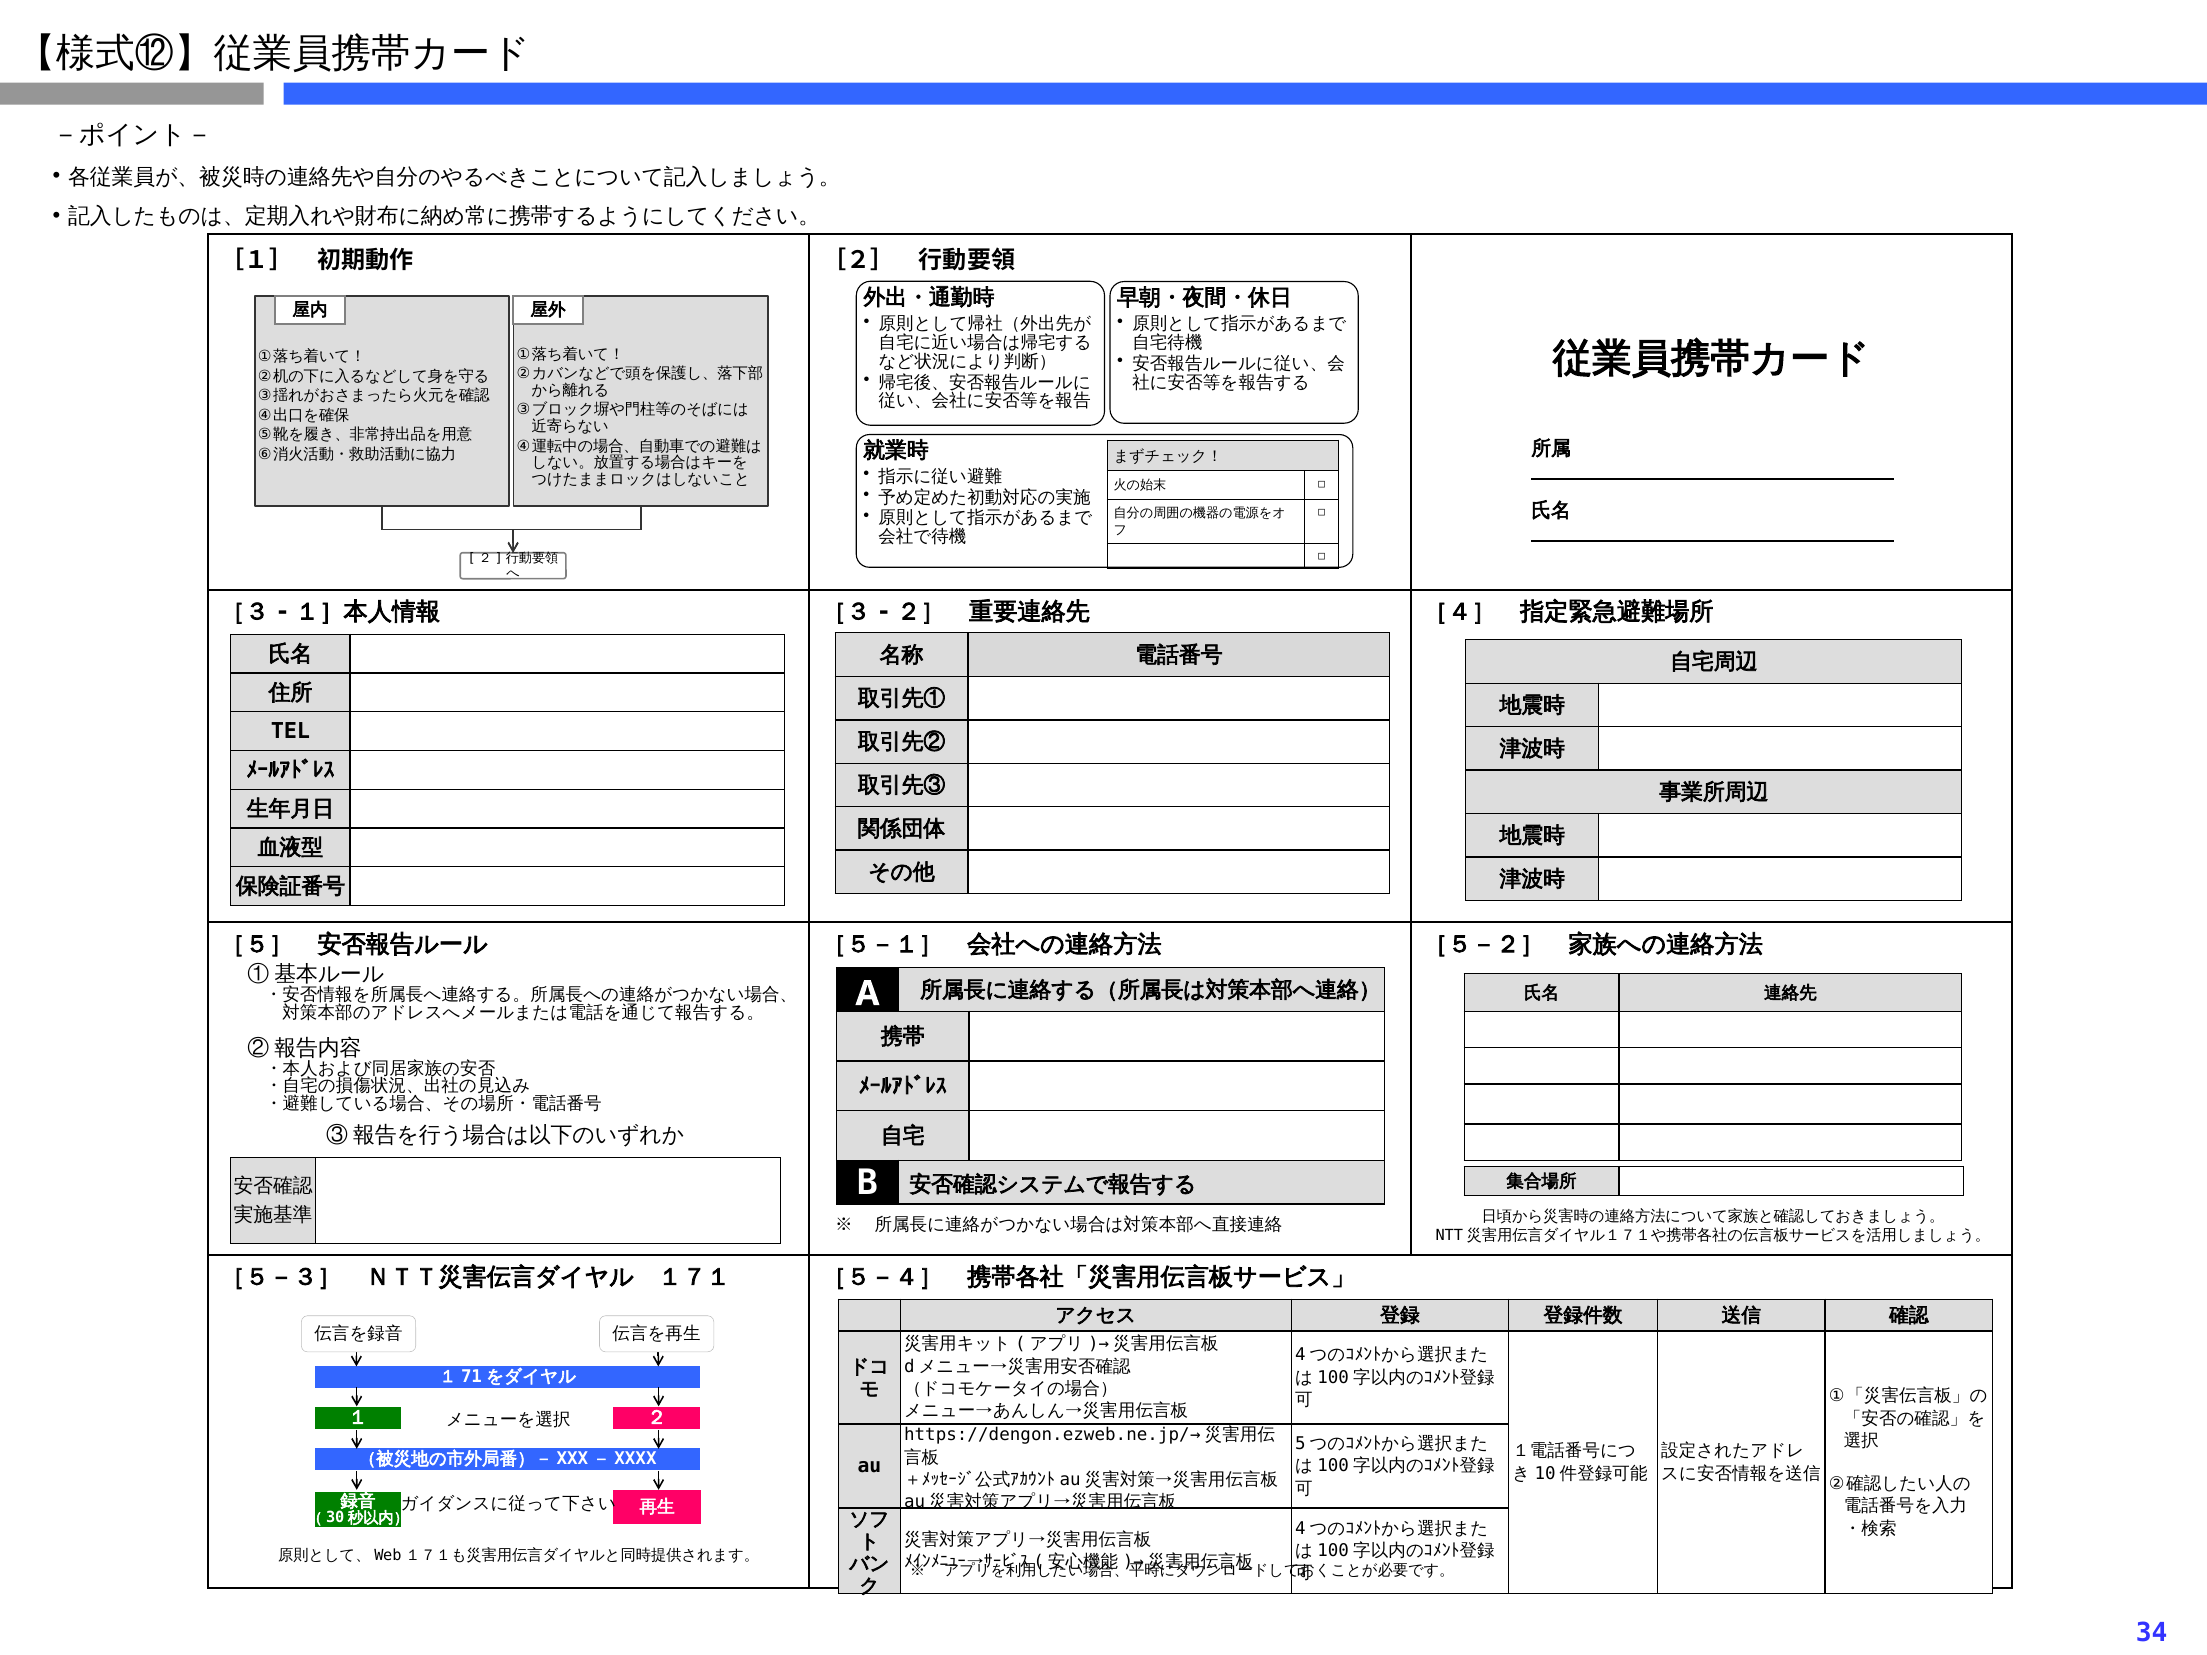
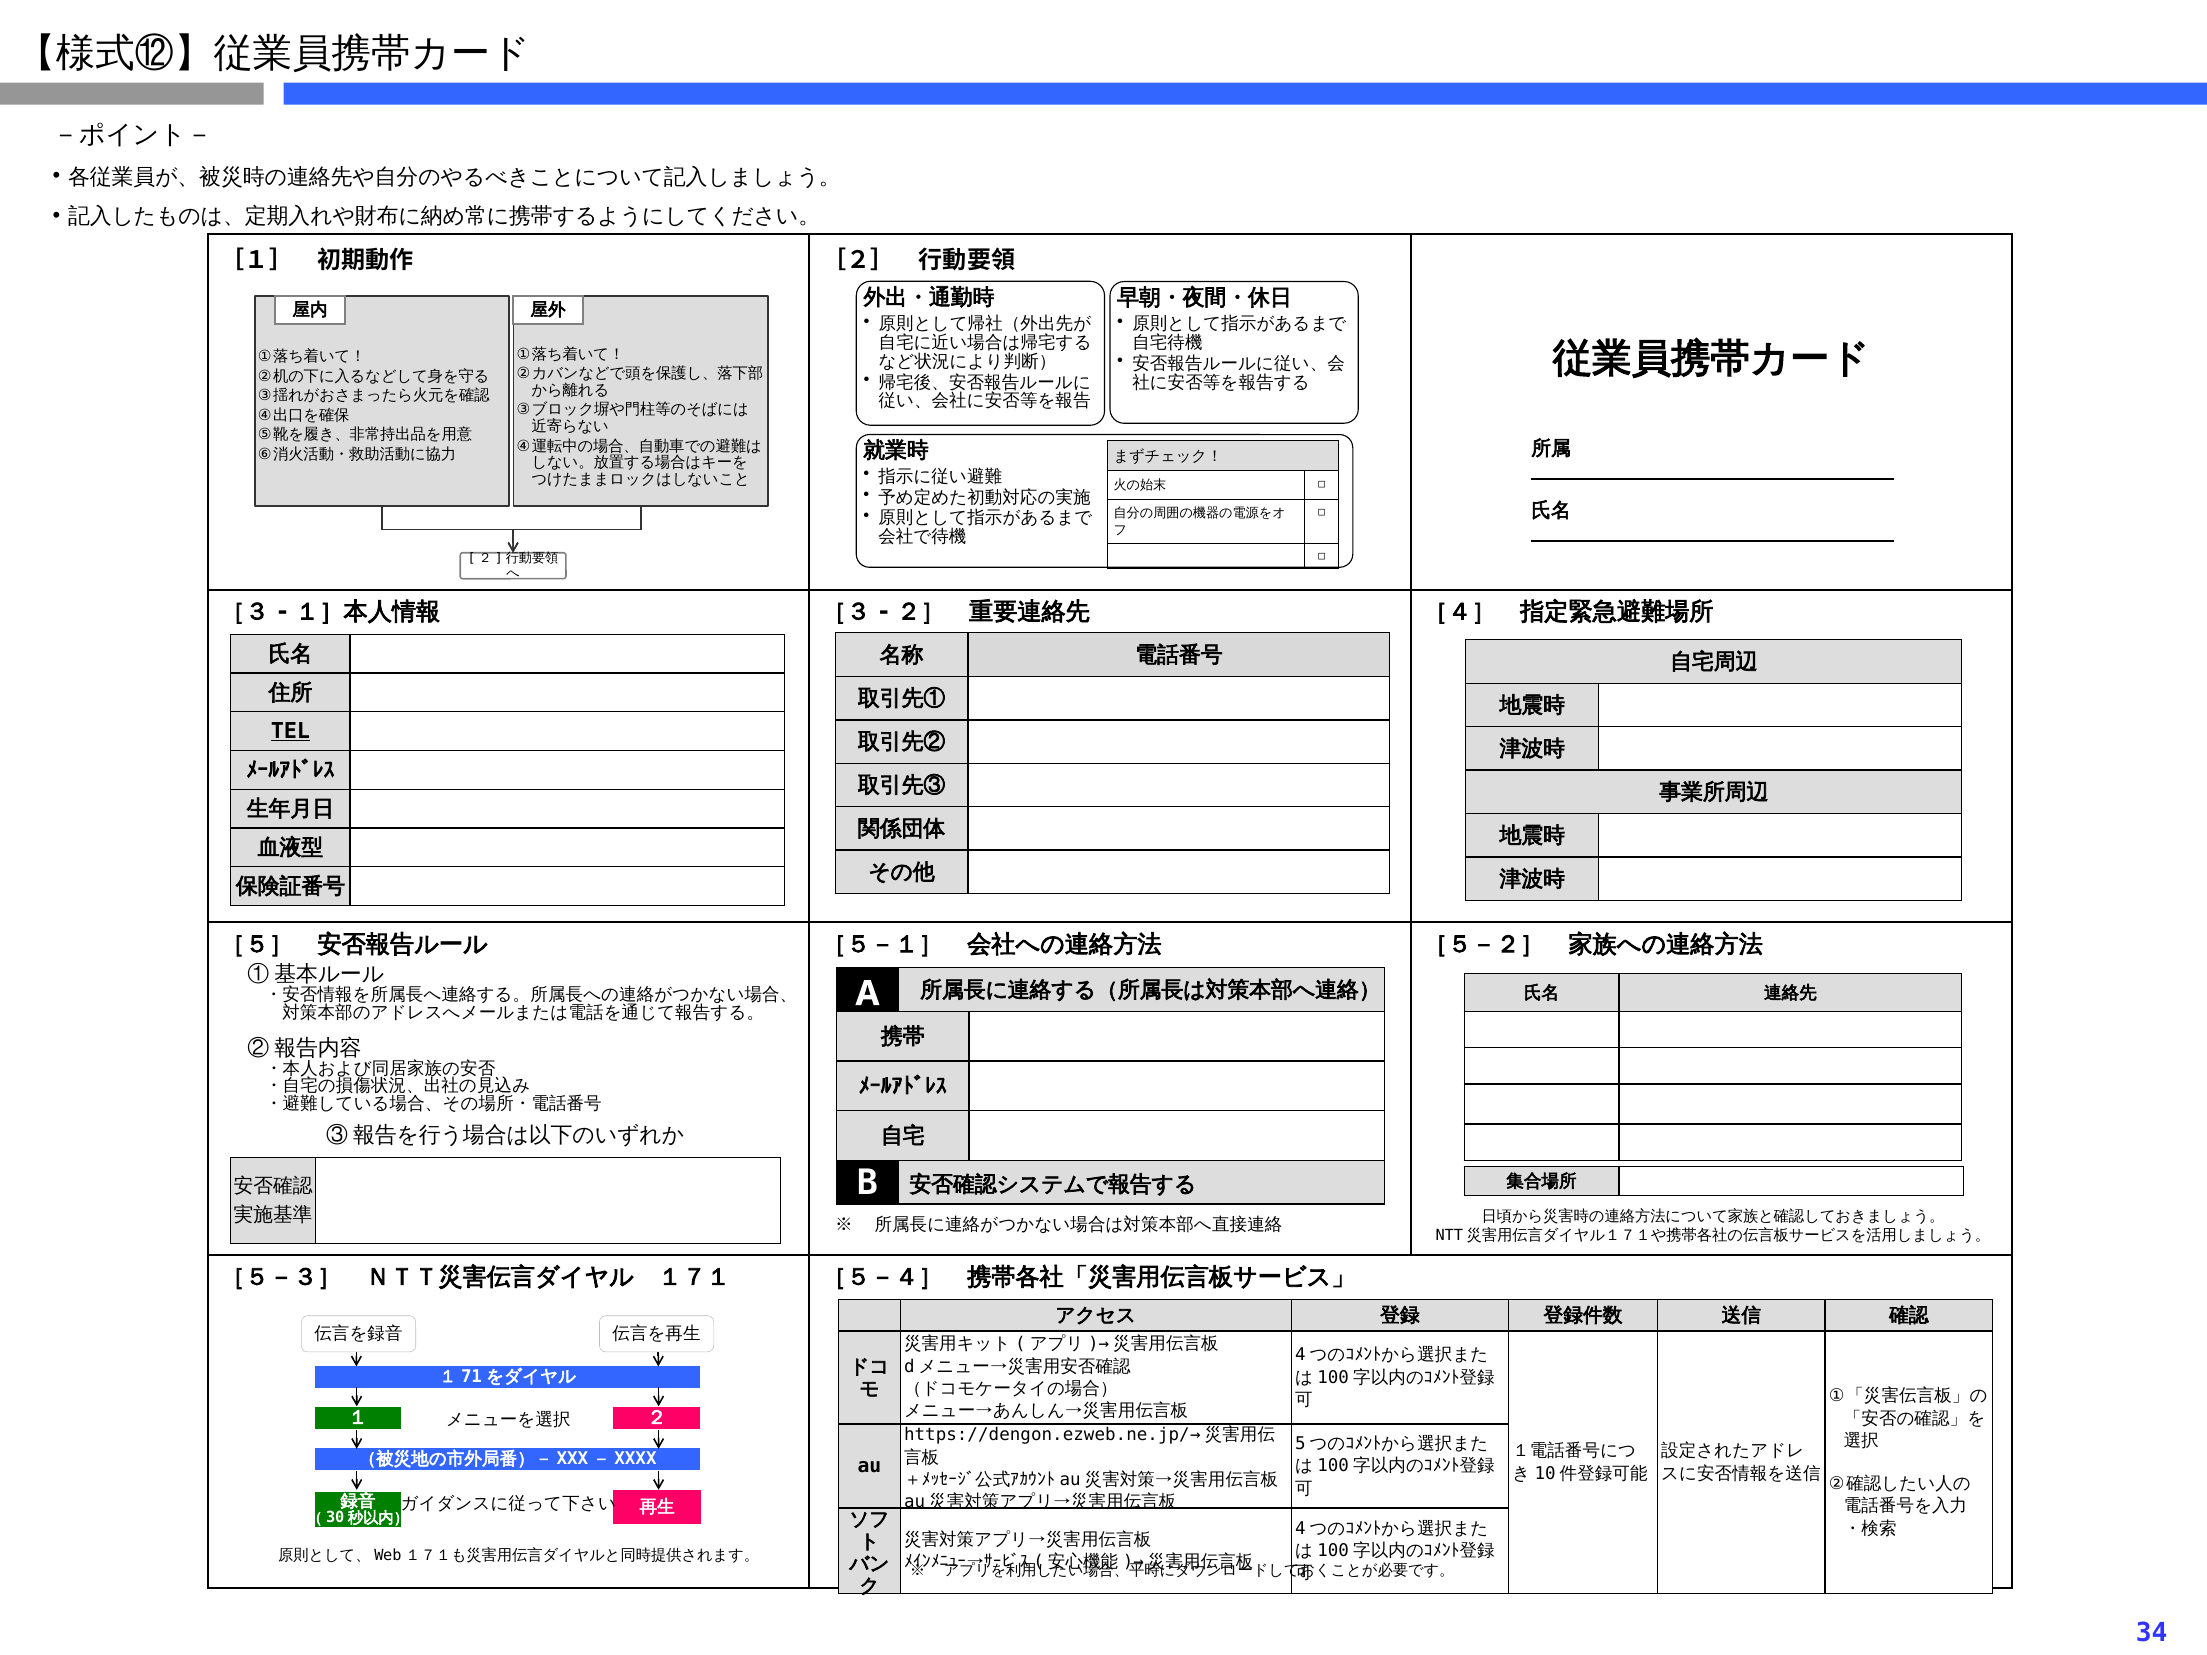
TEL underline: none -> present (291, 731)
